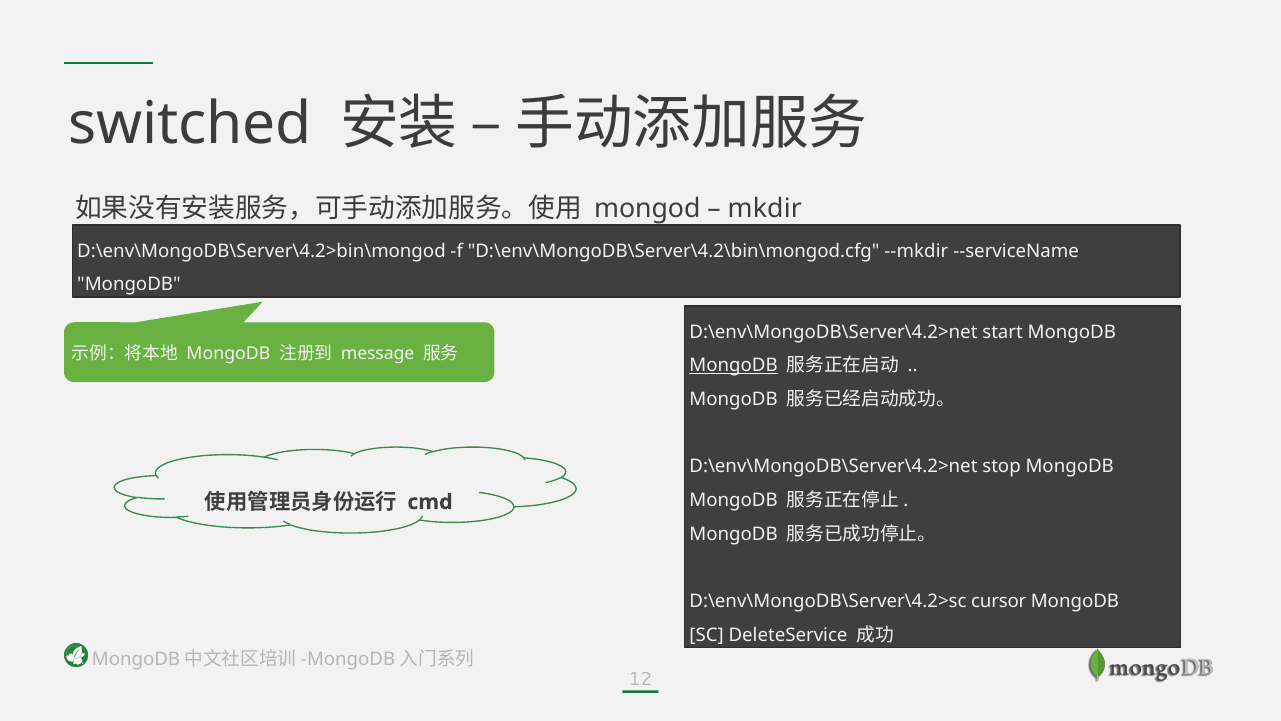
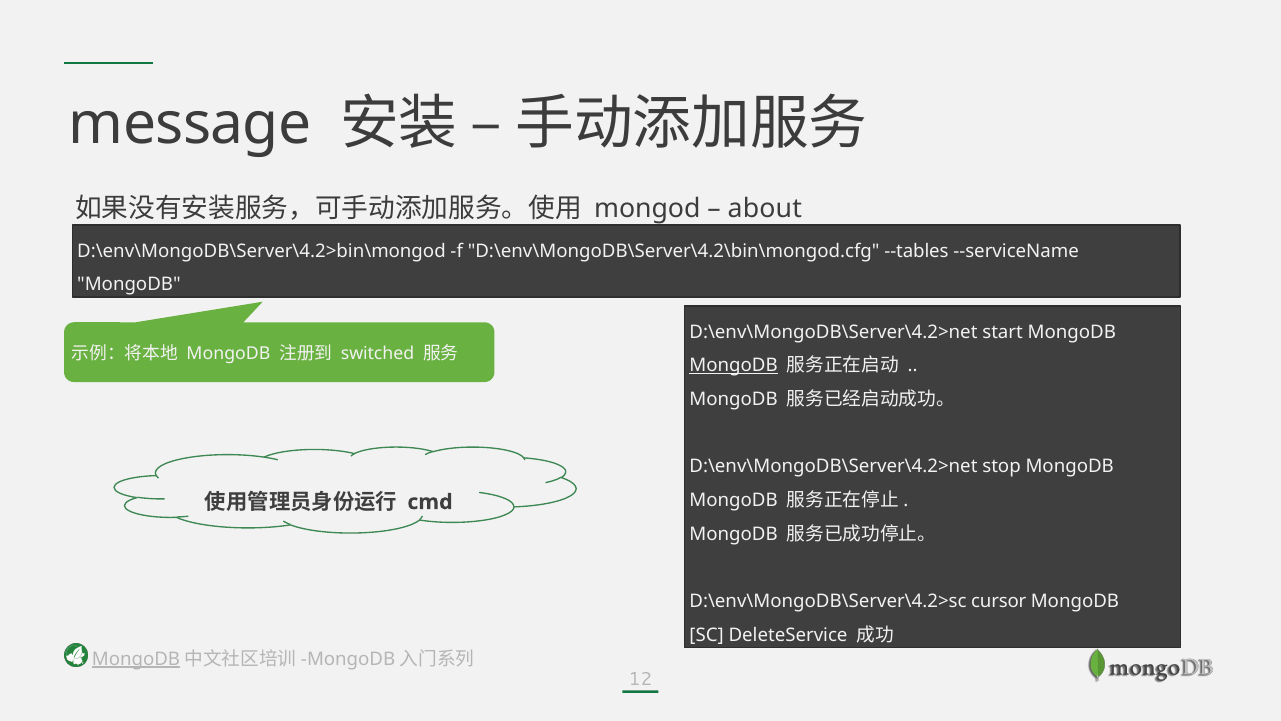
switched: switched -> message (190, 124)
mkdir: mkdir -> about (765, 208)
--mkdir: --mkdir -> --tables (916, 251)
message: message -> switched (378, 353)
MongoDB underline: none -> present (136, 659)
